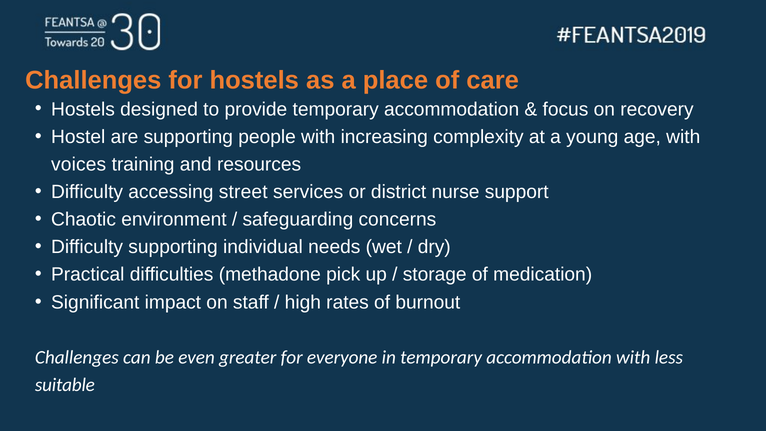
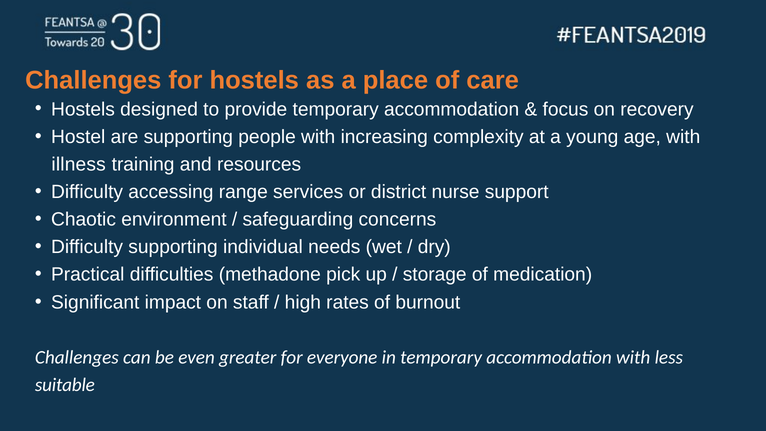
voices: voices -> illness (79, 164)
street: street -> range (243, 192)
